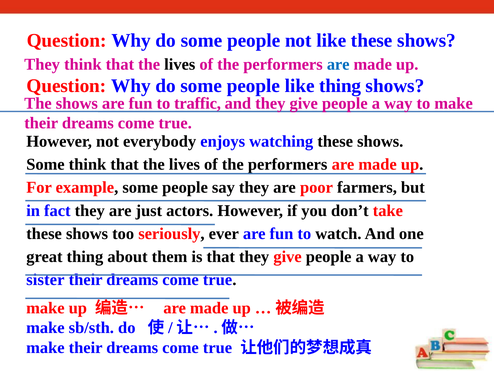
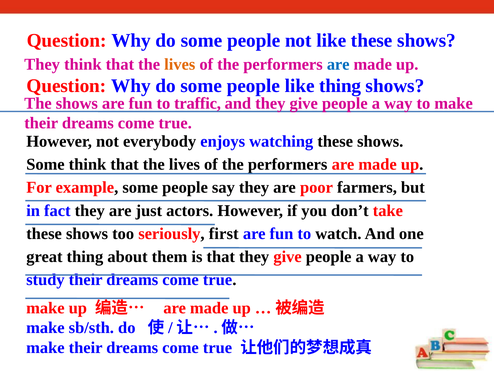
lives colour: black -> orange (180, 64)
ever: ever -> first (224, 233)
sister: sister -> study (45, 279)
